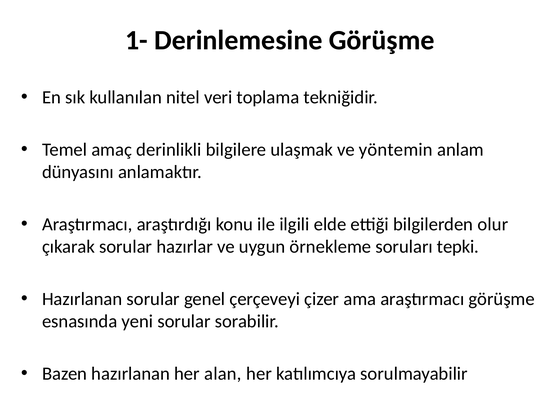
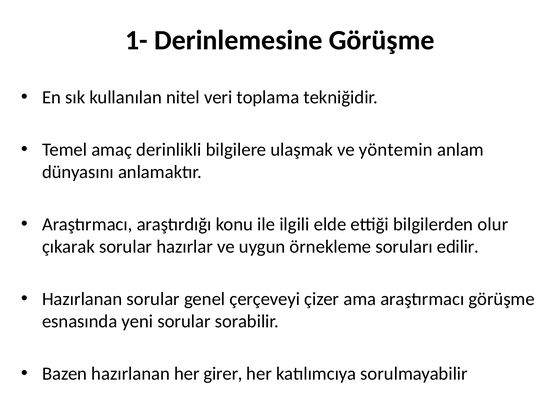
tepki: tepki -> edilir (458, 247)
alan: alan -> girer (223, 374)
